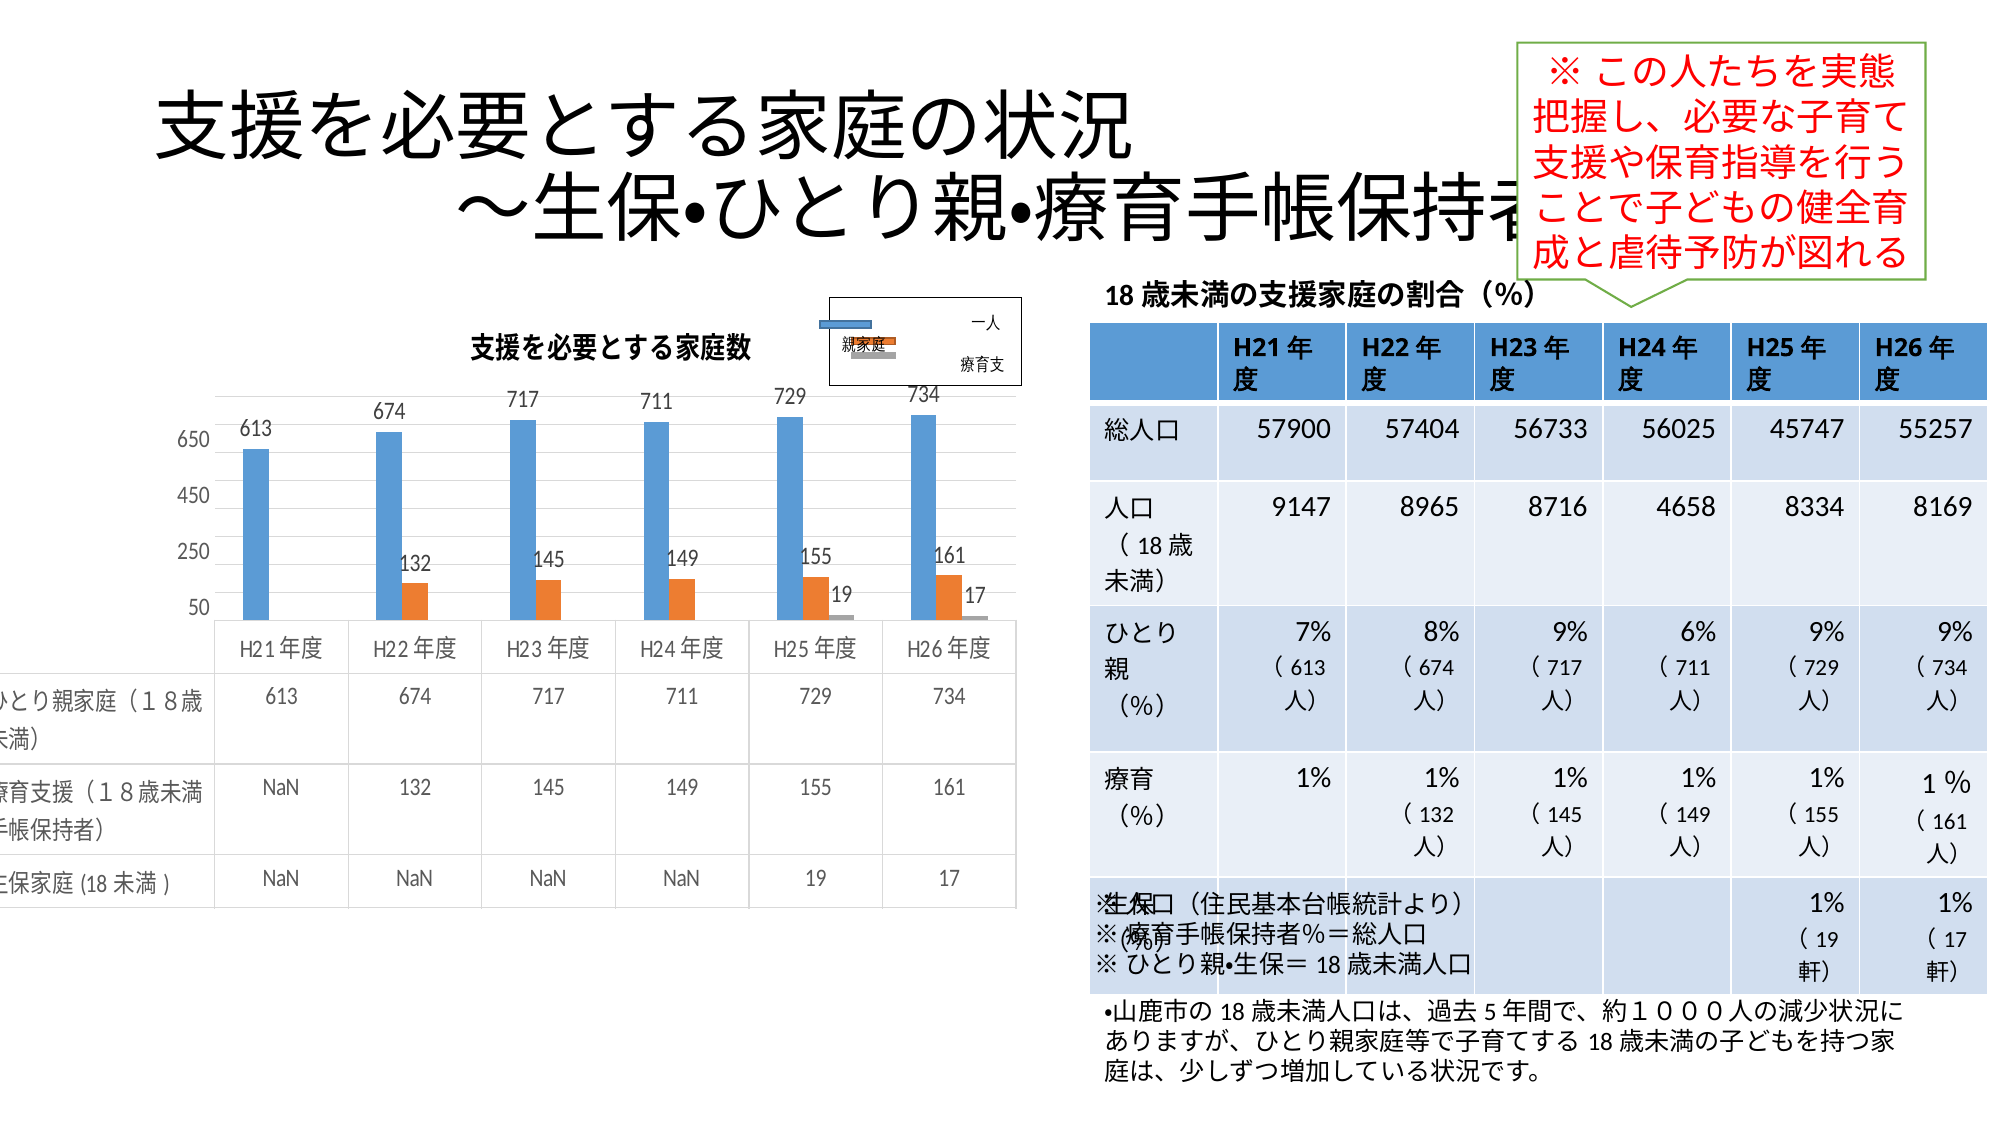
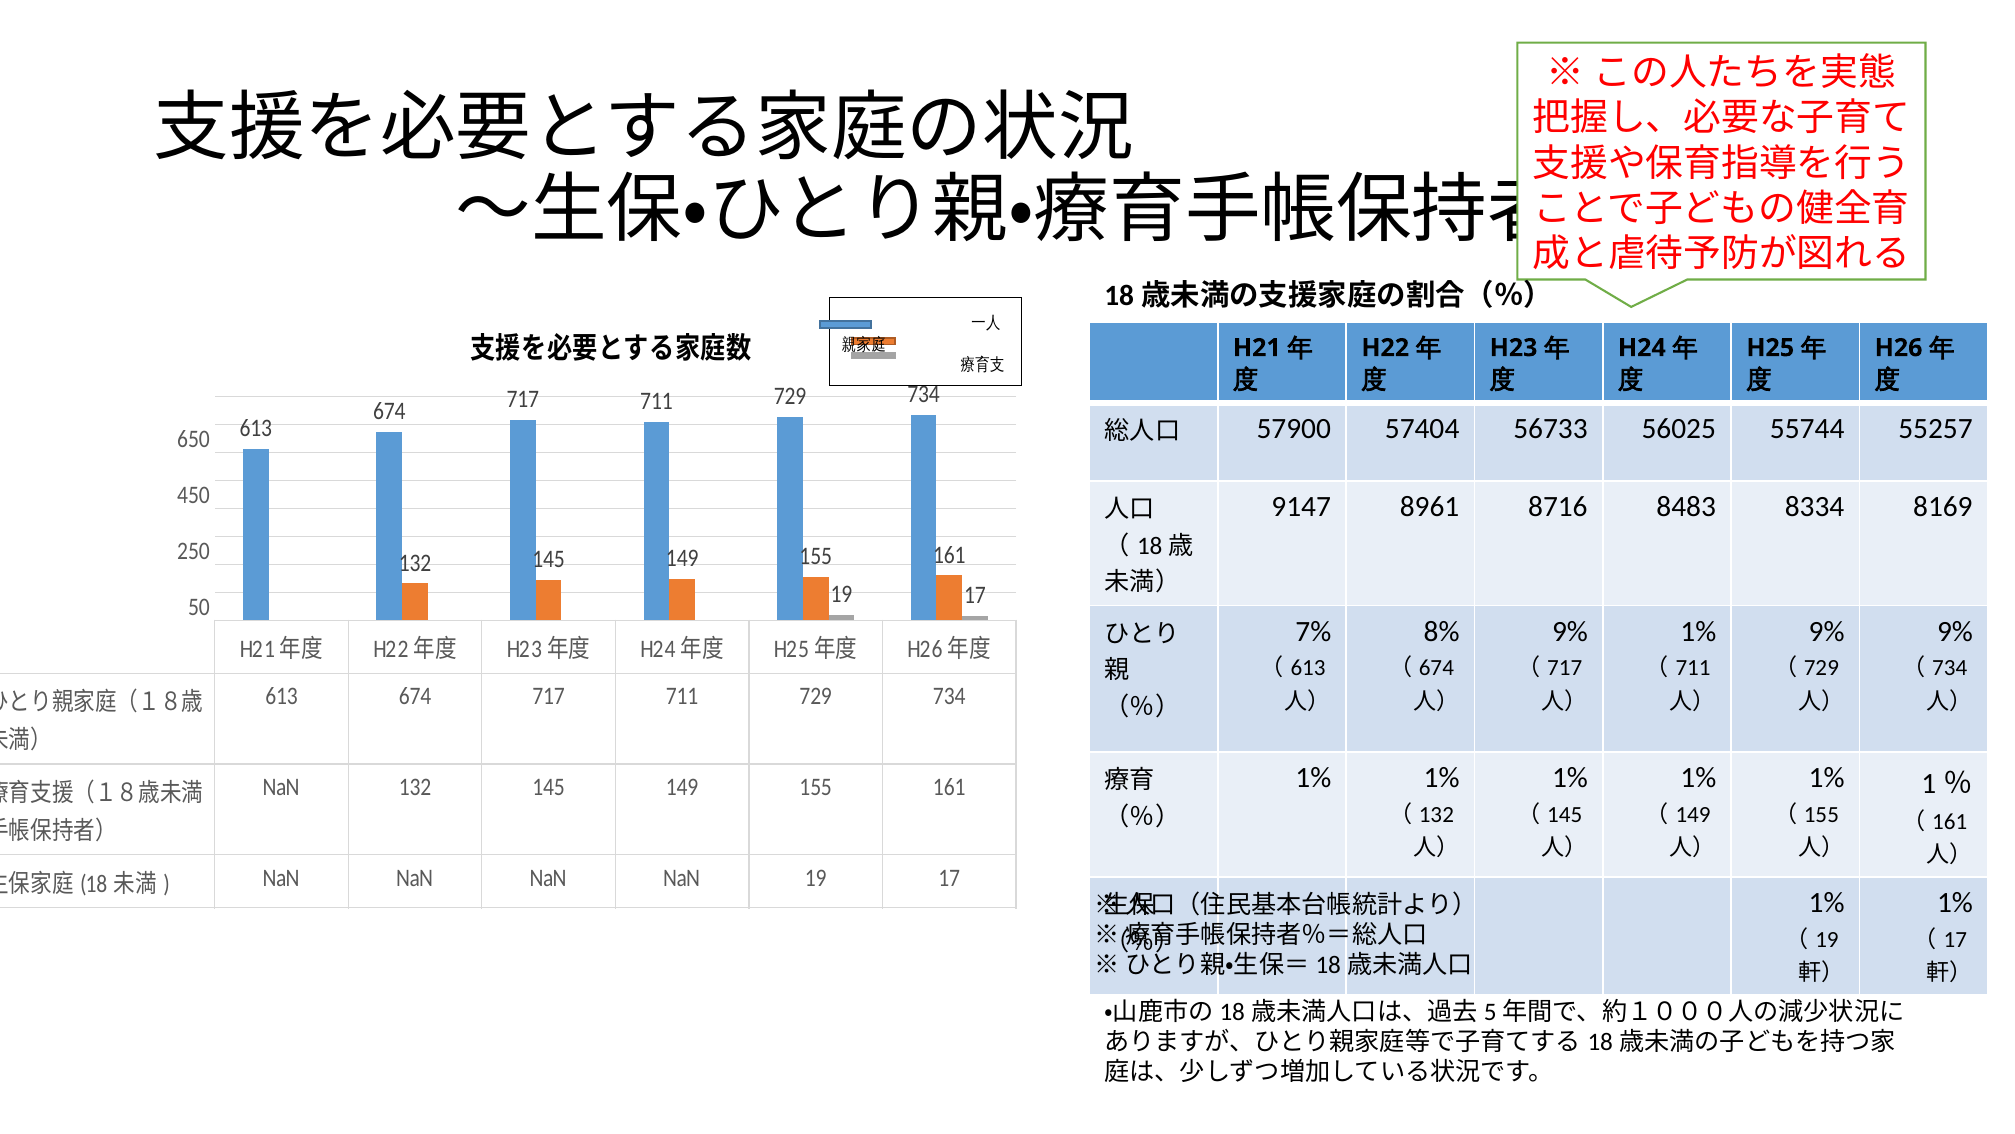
45747: 45747 -> 55744 (1807, 429)
8965: 8965 -> 8961 (1430, 506)
4658: 4658 -> 8483 (1686, 506)
6%: 6% -> 1% (1698, 631)
